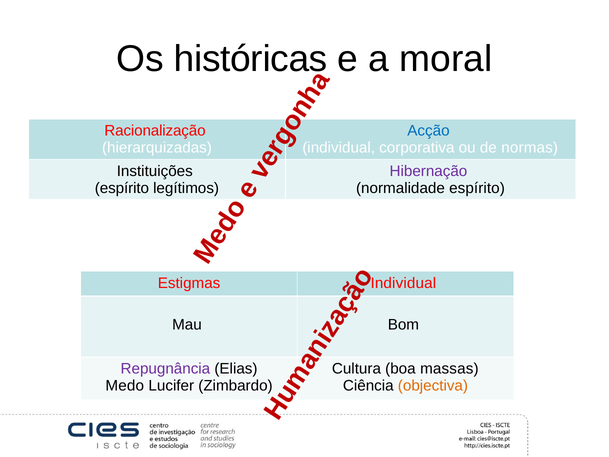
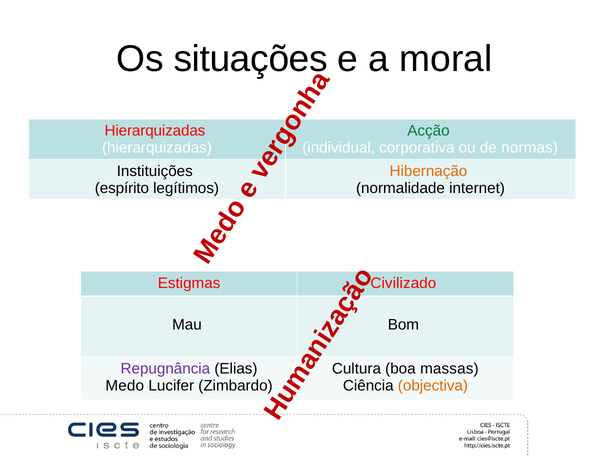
históricas: históricas -> situações (251, 59)
Racionalização: Racionalização -> Hierarquizadas (155, 131)
Acção colour: blue -> green (428, 131)
Hibernação colour: purple -> orange (428, 171)
normalidade espírito: espírito -> internet (477, 188)
Estigmas Individual: Individual -> Civilizado (403, 283)
